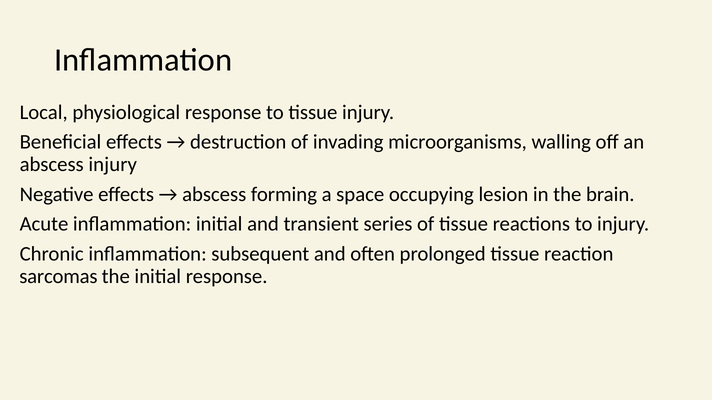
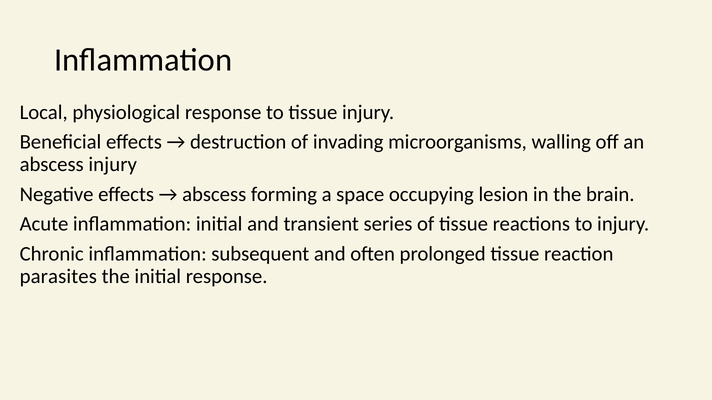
sarcomas: sarcomas -> parasites (58, 276)
